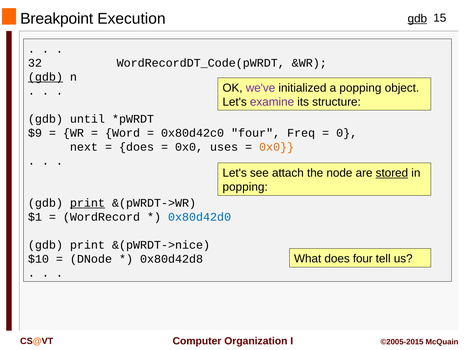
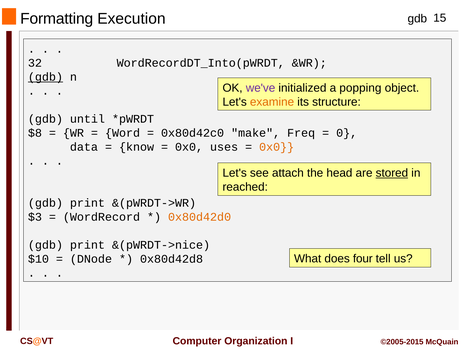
Breakpoint: Breakpoint -> Formatting (57, 19)
gdb underline: present -> none (417, 19)
WordRecordDT_Code(pWRDT: WordRecordDT_Code(pWRDT -> WordRecordDT_Into(pWRDT (201, 63)
examine colour: purple -> orange (272, 102)
$9: $9 -> $8 (35, 133)
0x80d42c0 four: four -> make (256, 133)
next: next -> data (84, 147)
does: does -> know (137, 147)
node: node -> head (339, 173)
popping: popping -> reached (245, 187)
print underline: present -> none (87, 203)
$1: $1 -> $3 (35, 217)
0x80d42d0 colour: blue -> orange (200, 217)
